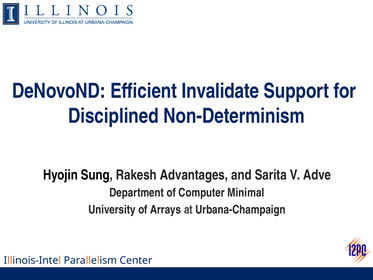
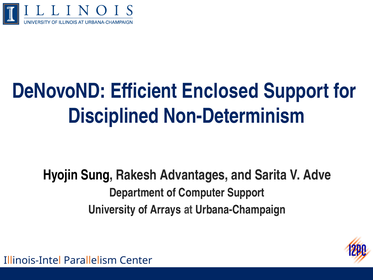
Invalidate: Invalidate -> Enclosed (220, 91)
Computer Minimal: Minimal -> Support (246, 193)
